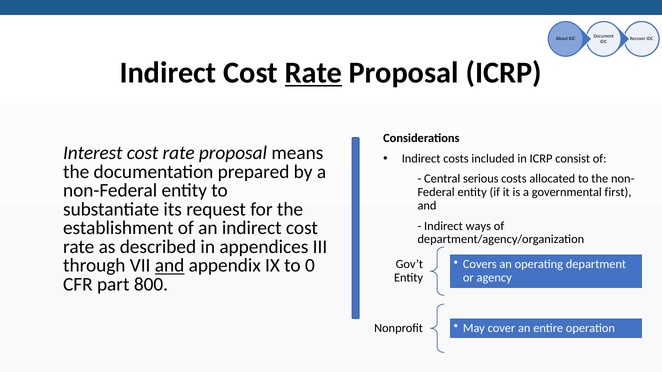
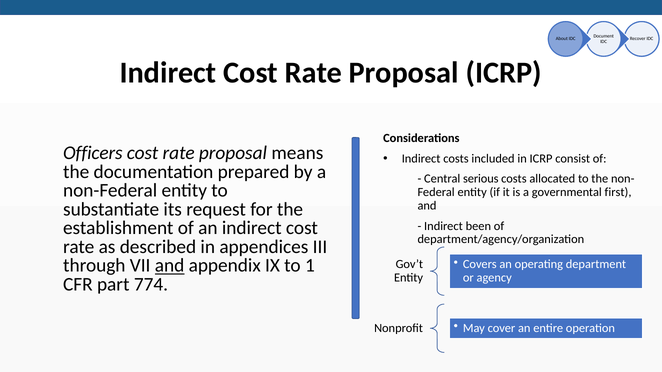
Rate underline: present -> none (313, 73)
Interest: Interest -> Officers (93, 153)
ways: ways -> been (478, 226)
0: 0 -> 1 (310, 266)
800: 800 -> 774 (151, 285)
